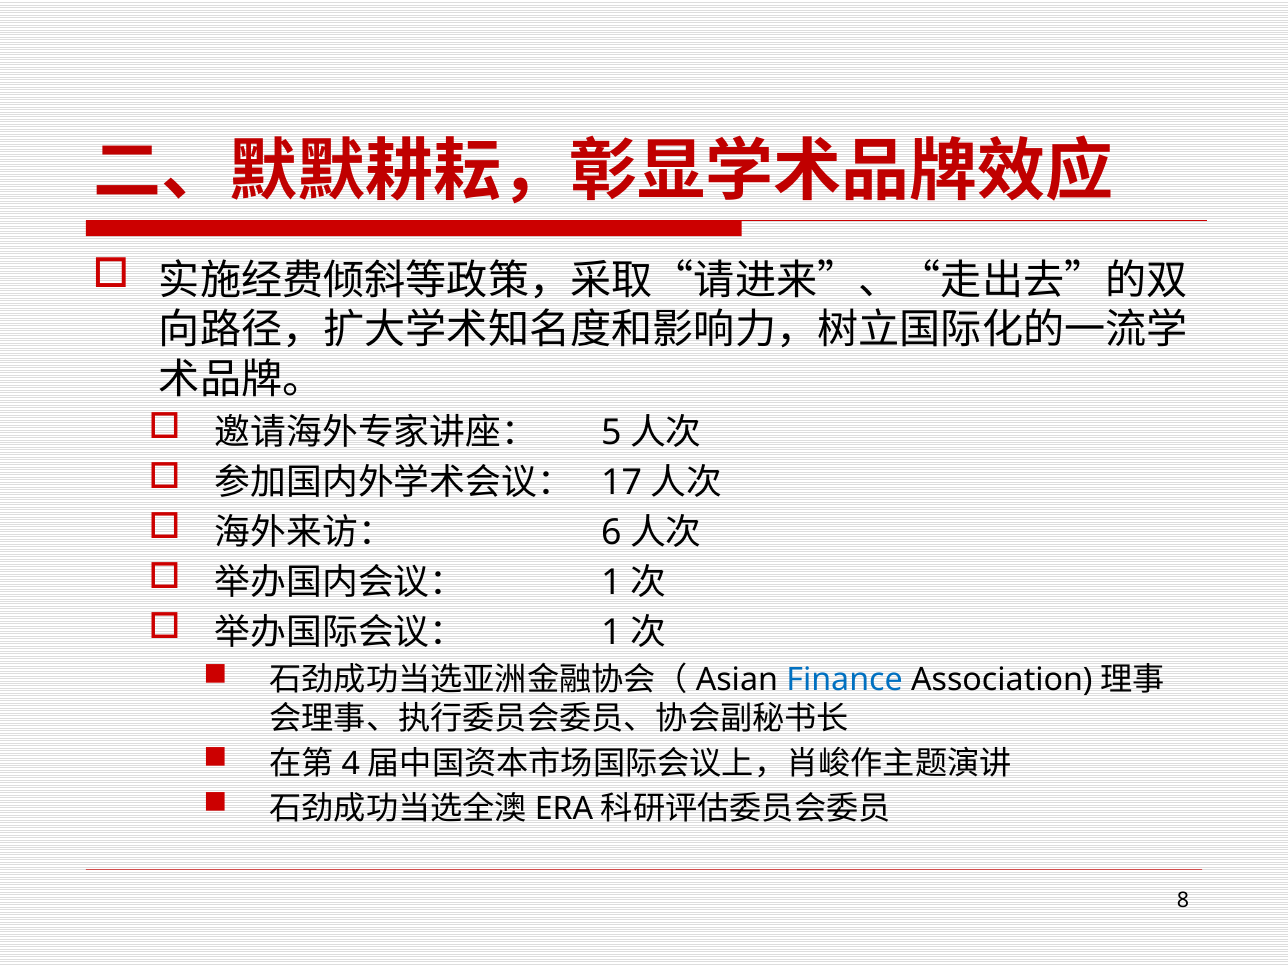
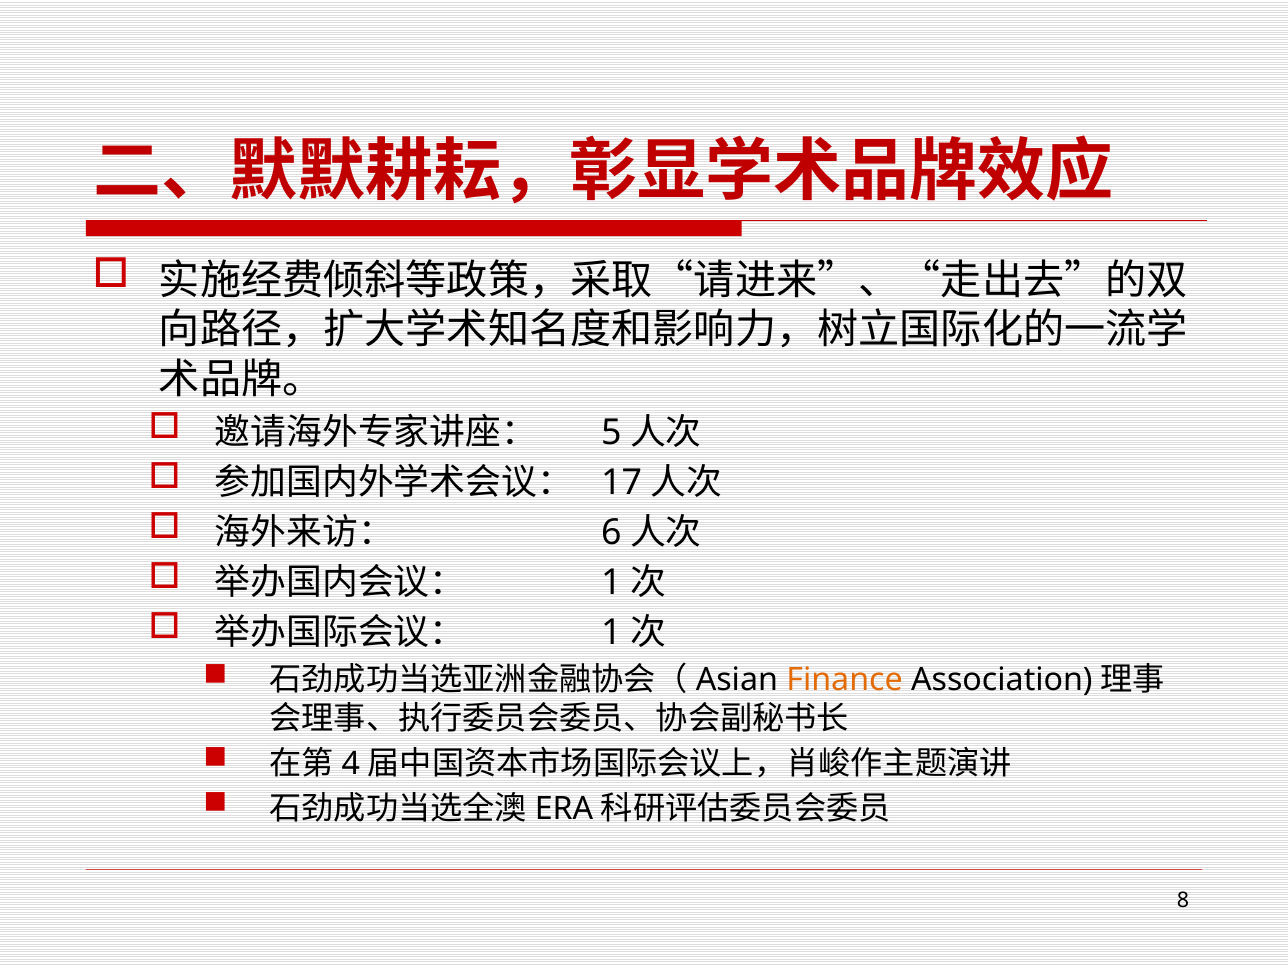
Finance colour: blue -> orange (845, 680)
